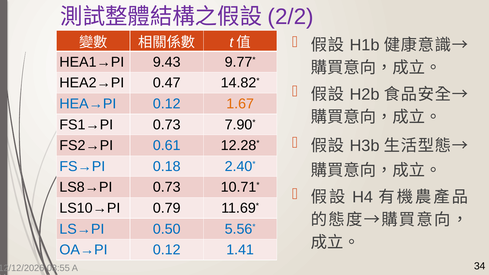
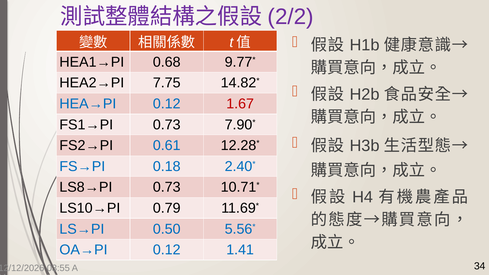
9.43: 9.43 -> 0.68 (167, 62)
0.47: 0.47 -> 7.75 (167, 83)
1.67 colour: orange -> red (240, 104)
